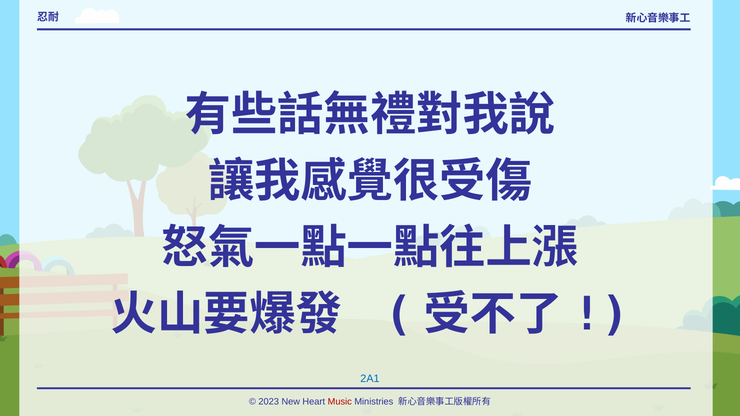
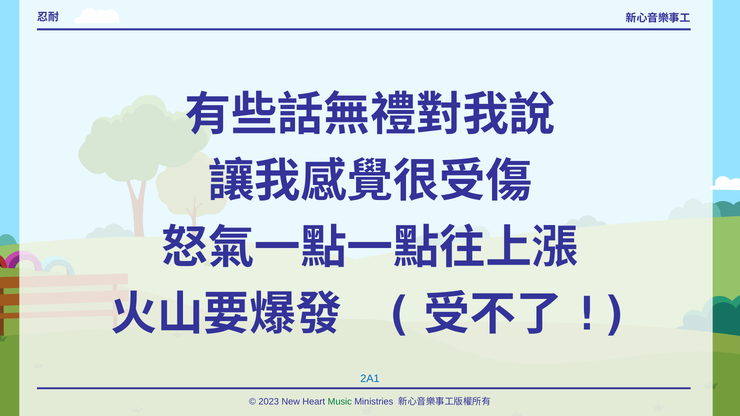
Music colour: red -> green (340, 402)
